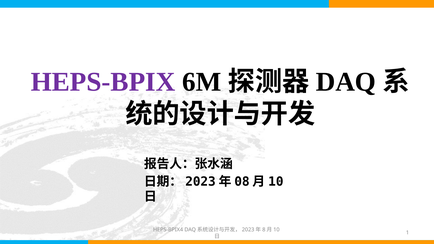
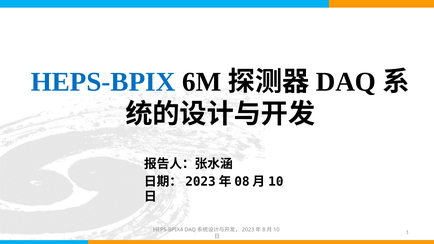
HEPS-BPIX colour: purple -> blue (103, 82)
